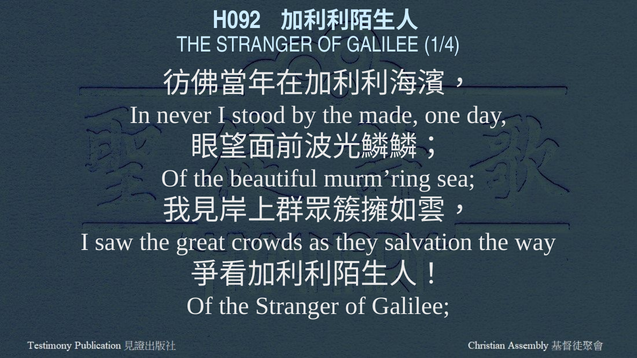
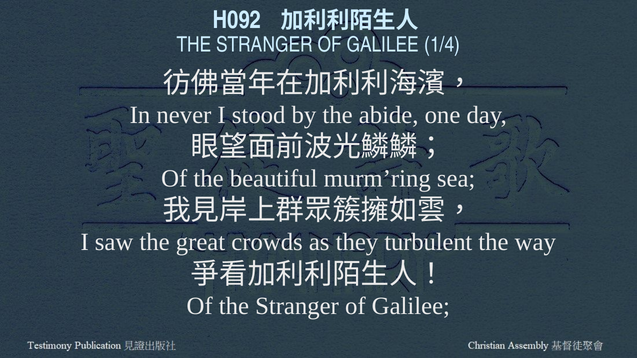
made: made -> abide (389, 115)
salvation: salvation -> turbulent (428, 242)
